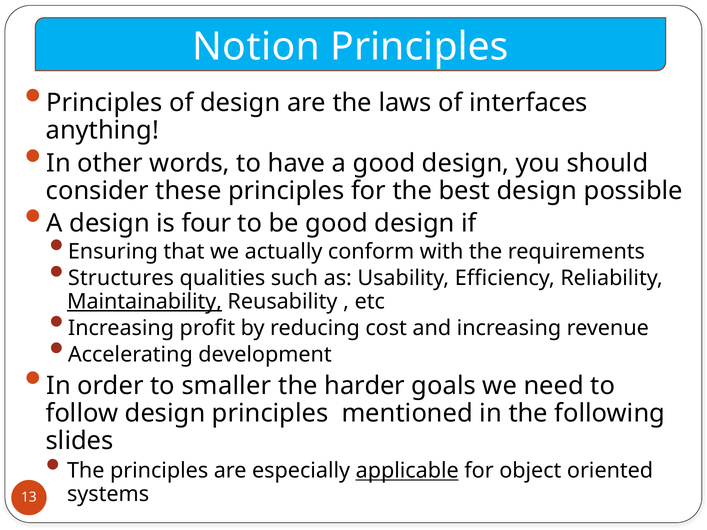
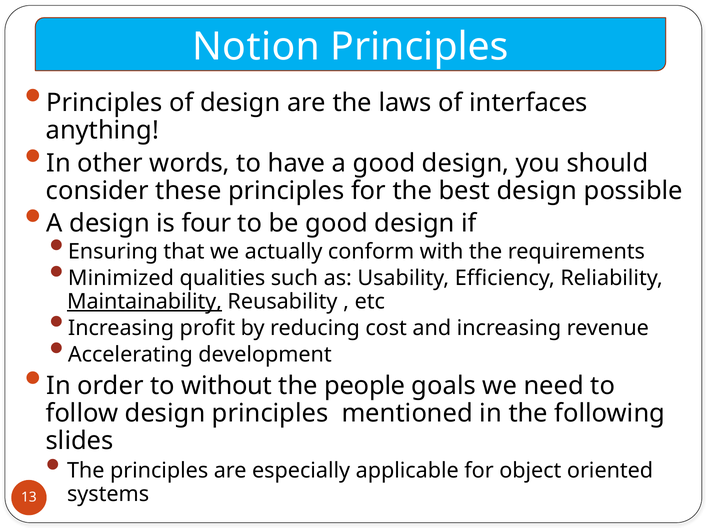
Structures: Structures -> Minimized (121, 278)
smaller: smaller -> without (227, 386)
harder: harder -> people (365, 386)
applicable underline: present -> none (407, 471)
